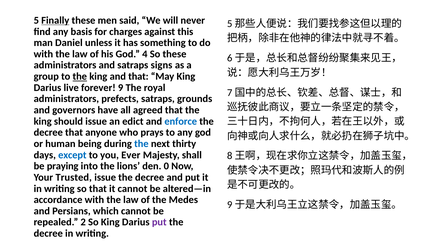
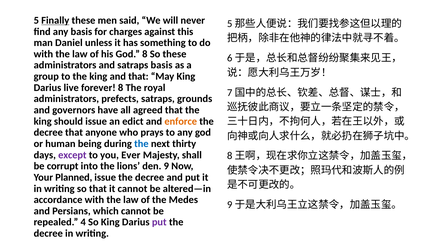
God 4: 4 -> 8 (145, 54)
satraps signs: signs -> basis (162, 65)
the underline: present -> none (80, 76)
forever 9: 9 -> 8 (121, 88)
enforce colour: blue -> orange (181, 121)
except colour: blue -> purple (72, 155)
praying: praying -> corrupt (63, 166)
0: 0 -> 9 (166, 166)
Trusted: Trusted -> Planned (74, 177)
2: 2 -> 4 (83, 222)
